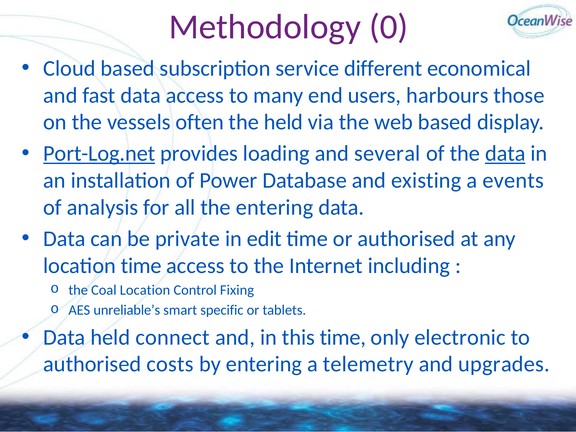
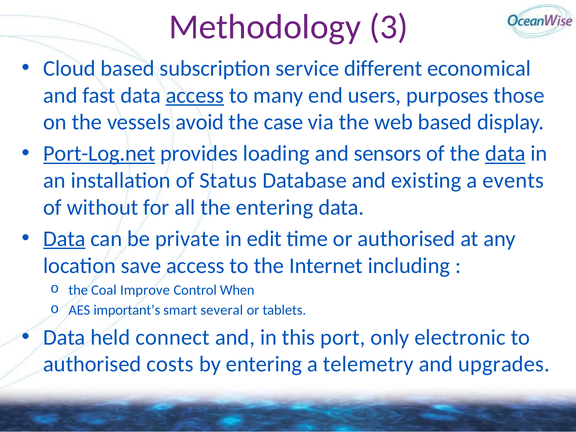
0: 0 -> 3 (389, 27)
access underline: none -> present (195, 95)
harbours: harbours -> purposes (447, 95)
often: often -> avoid (200, 122)
the held: held -> case (284, 122)
several: several -> sensors (388, 154)
Power: Power -> Status (228, 180)
analysis: analysis -> without (103, 207)
Data underline: none -> present (64, 239)
location time: time -> save (141, 266)
Coal Location: Location -> Improve (145, 290)
Fixing: Fixing -> When (237, 290)
unreliable’s: unreliable’s -> important’s (127, 310)
specific: specific -> several (222, 310)
this time: time -> port (343, 337)
